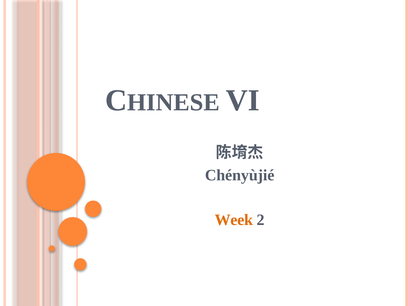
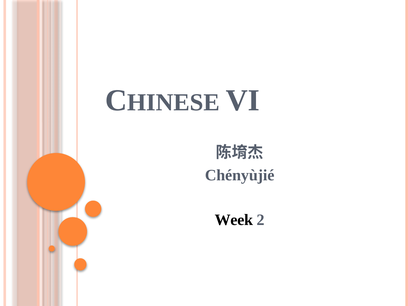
Week colour: orange -> black (234, 220)
